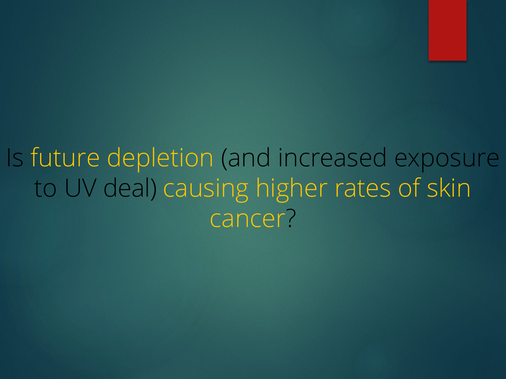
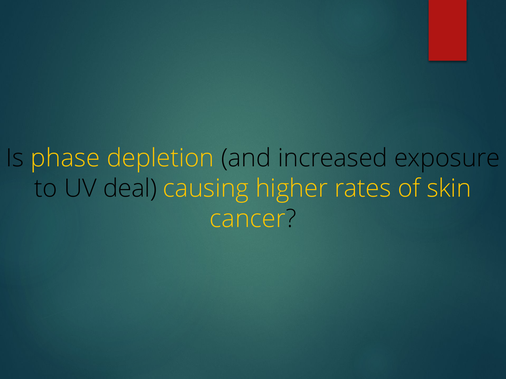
future: future -> phase (65, 158)
